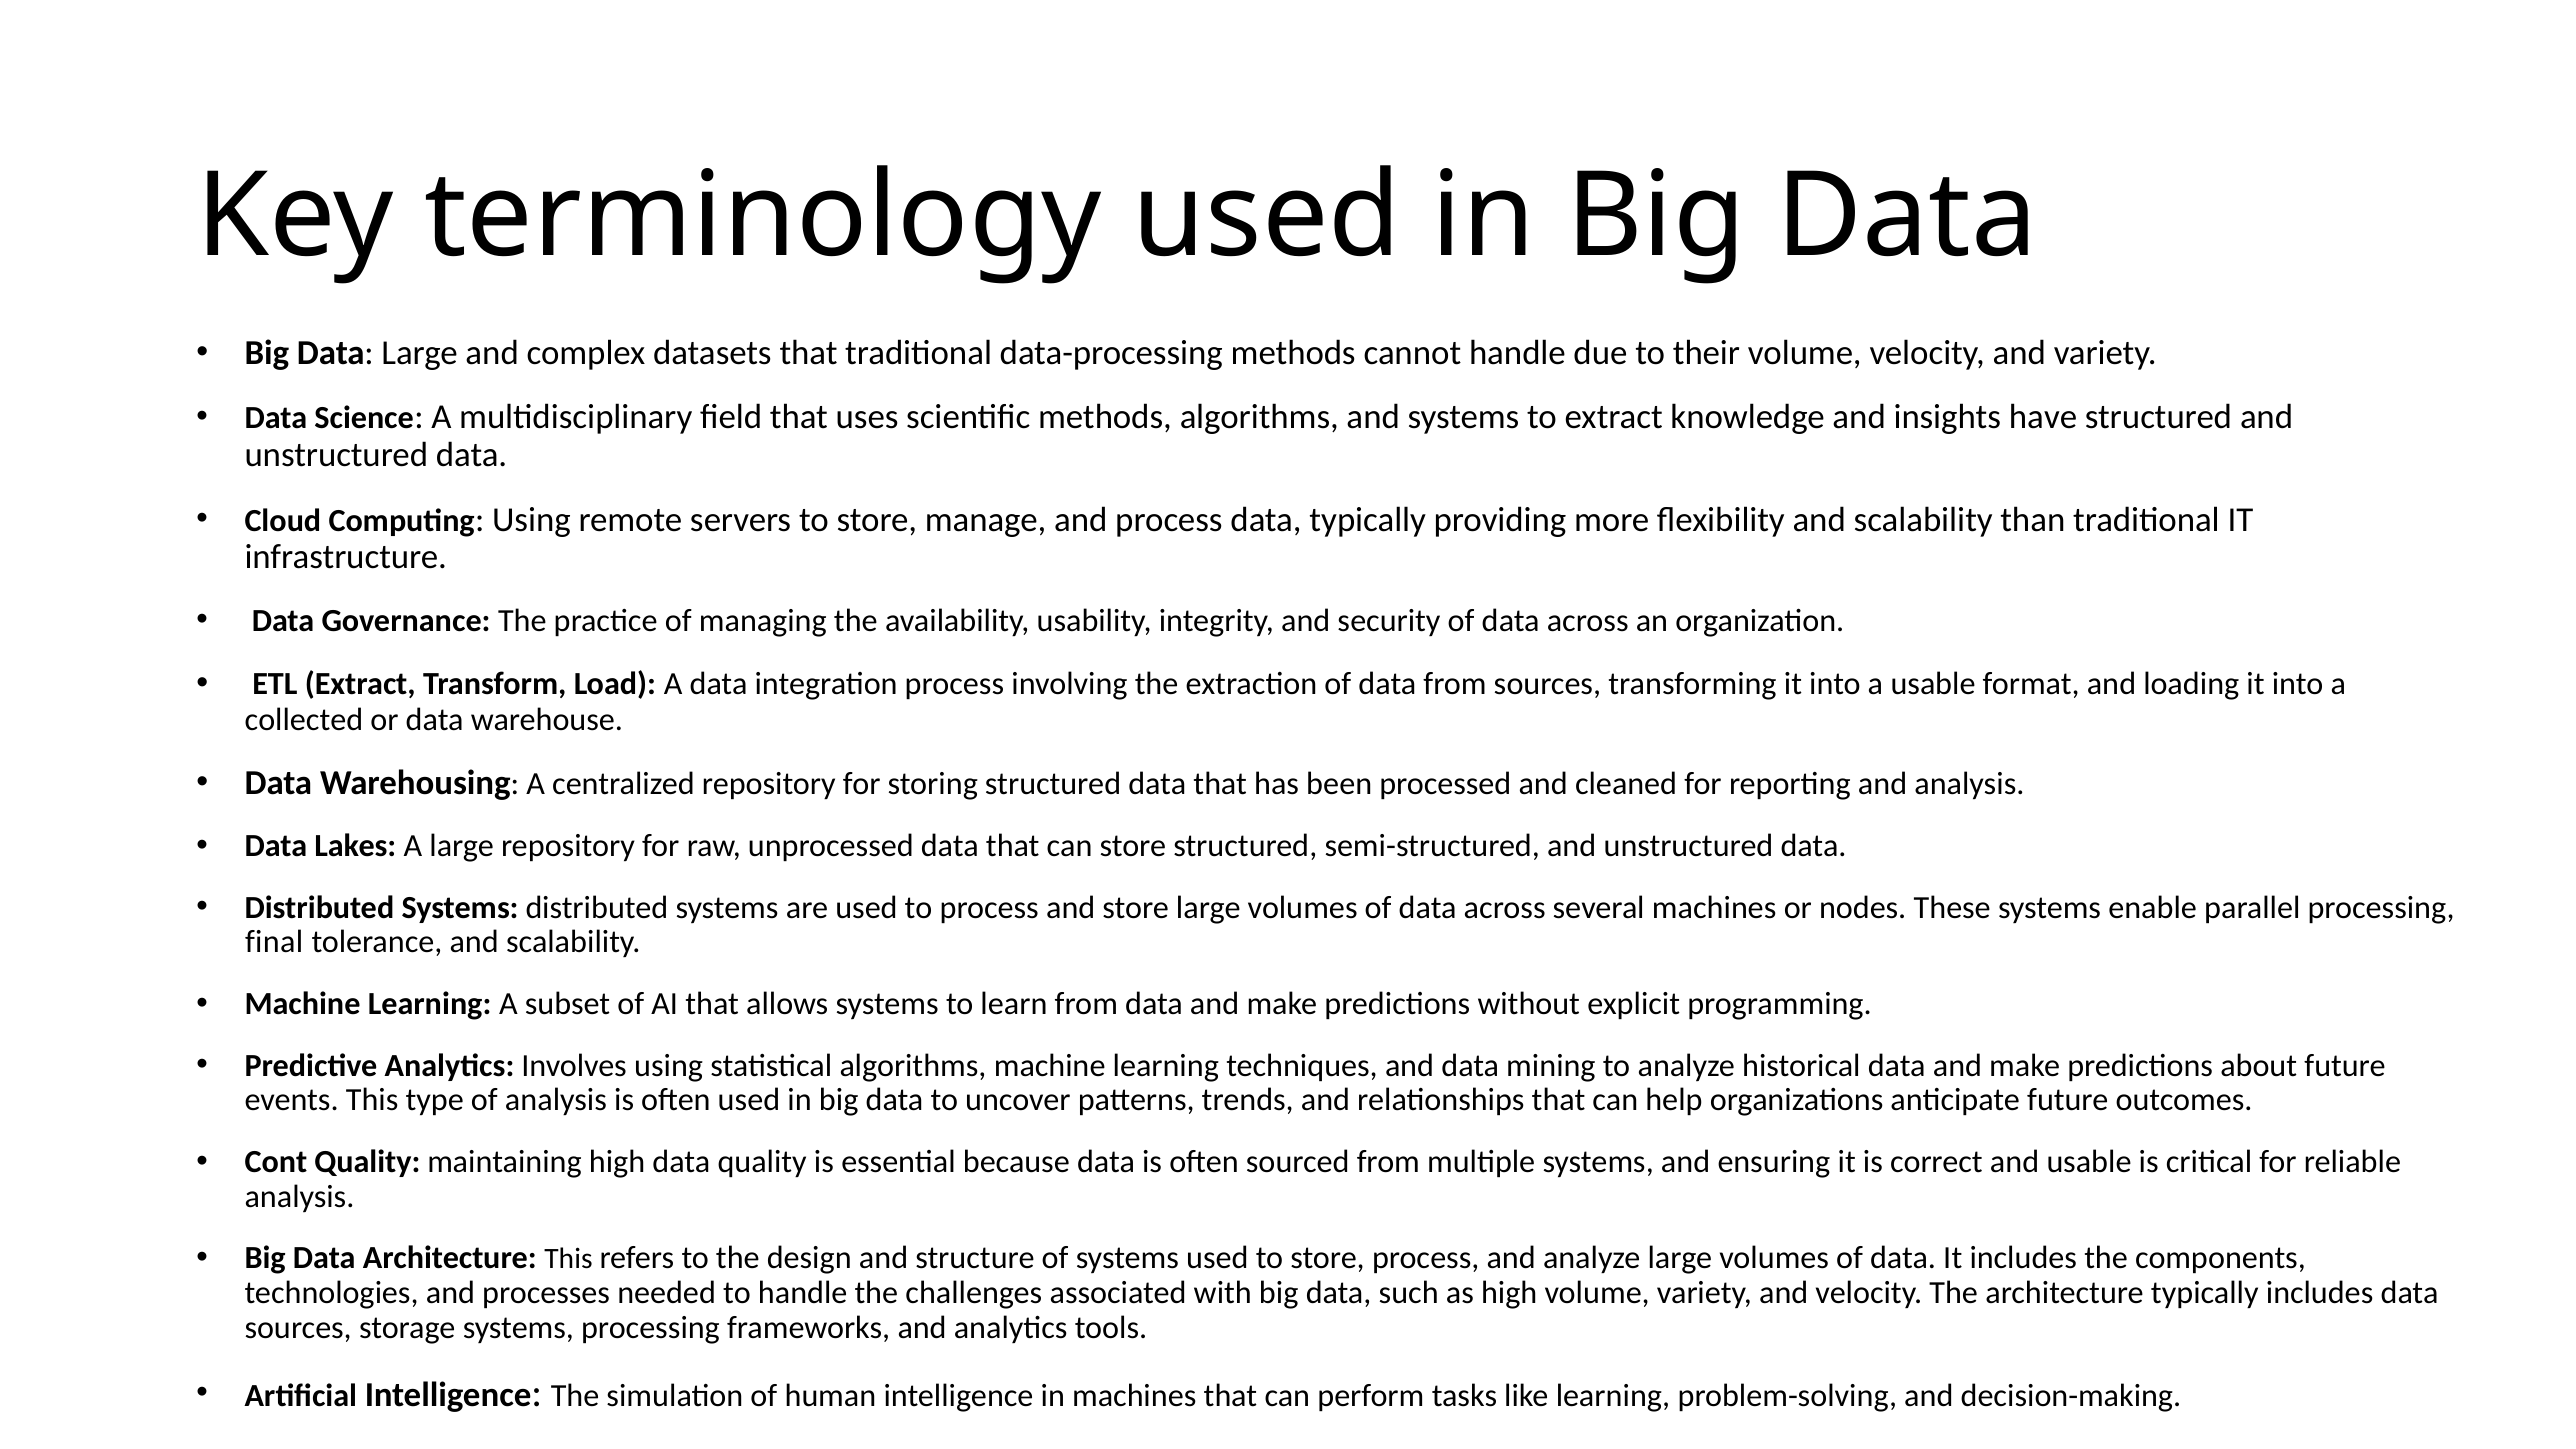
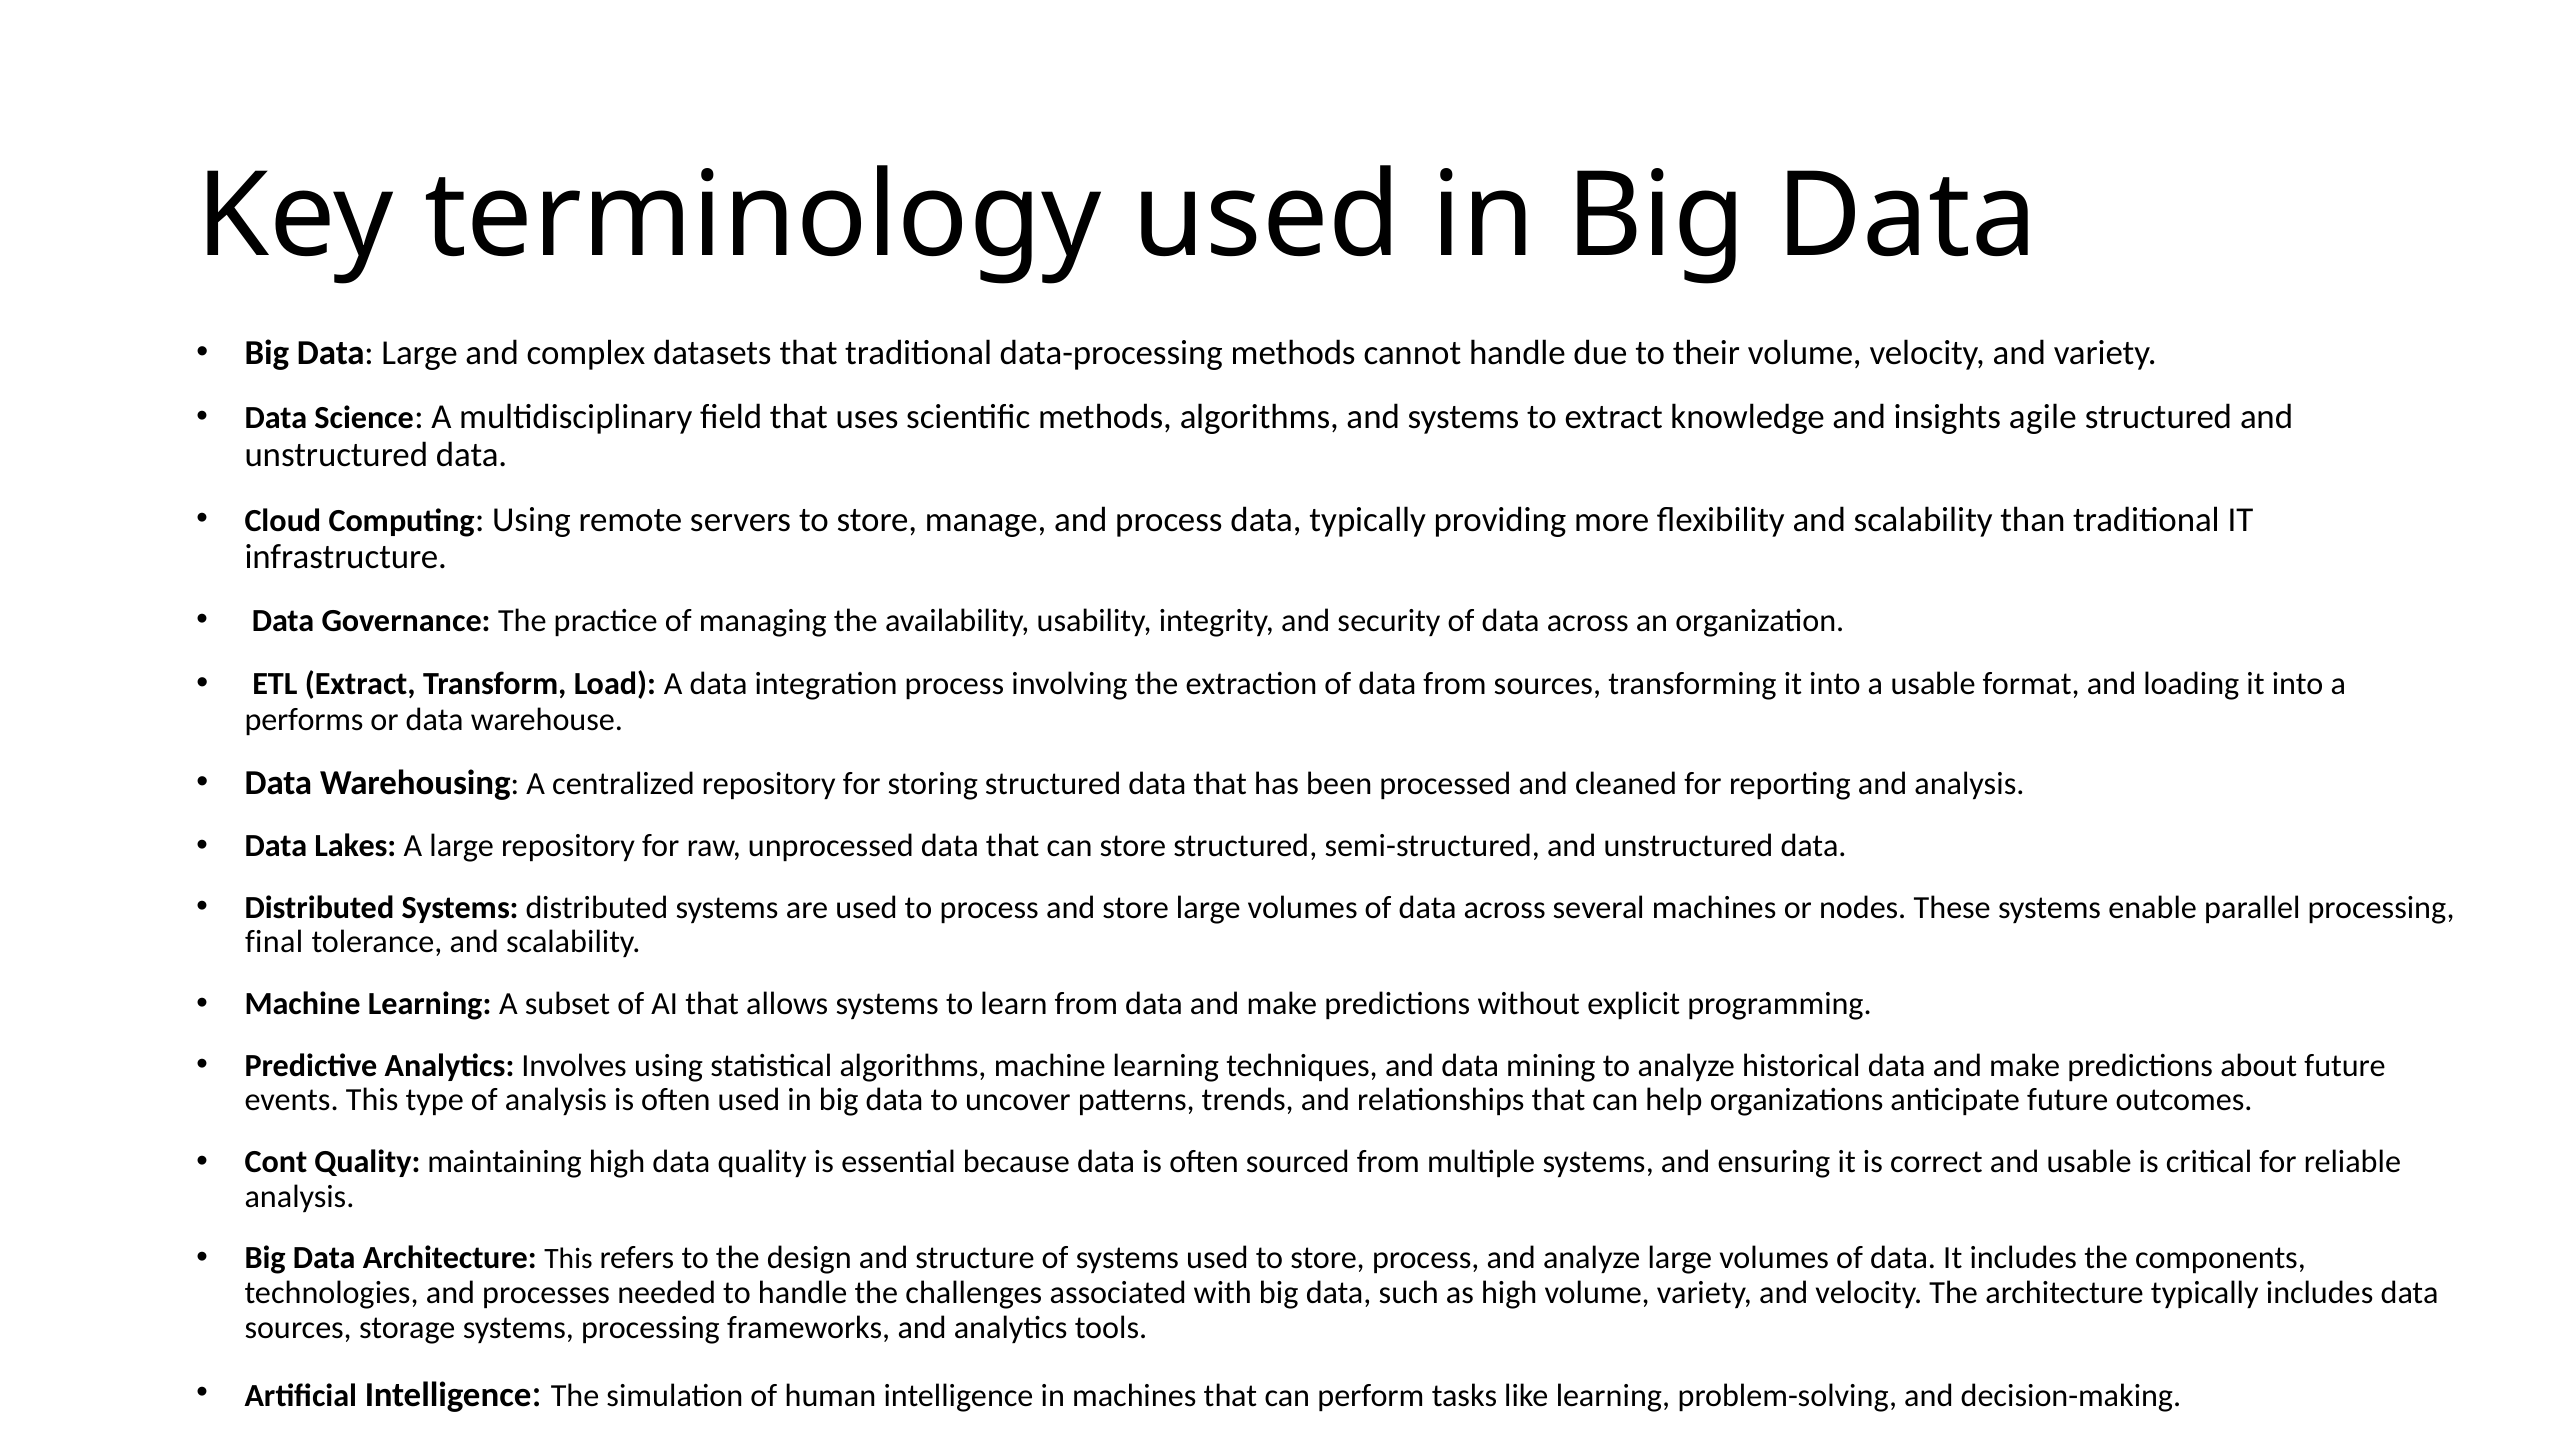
have: have -> agile (2043, 417)
collected: collected -> performs (304, 720)
